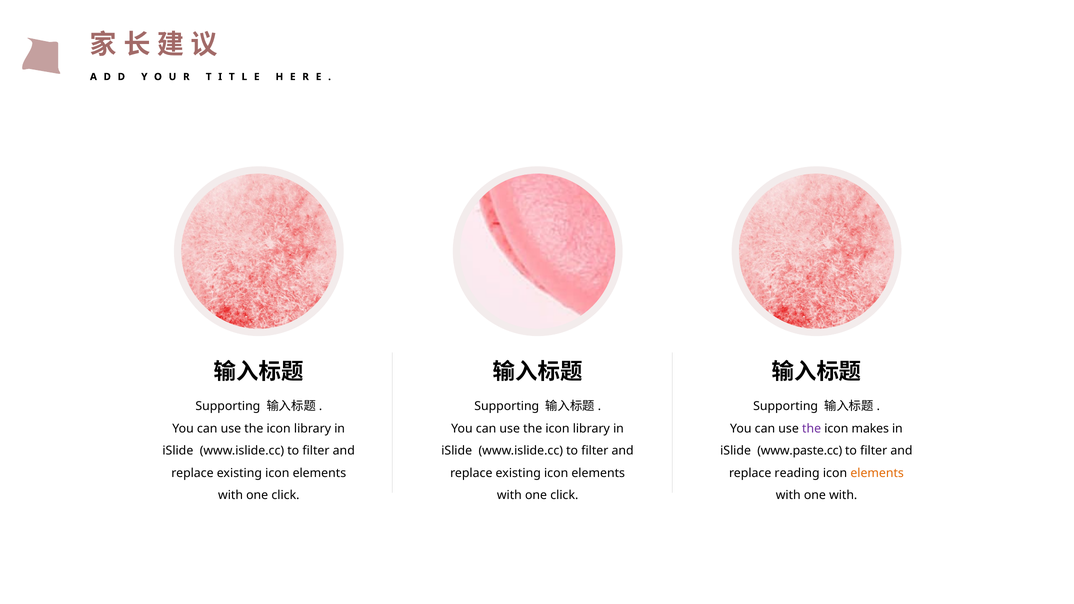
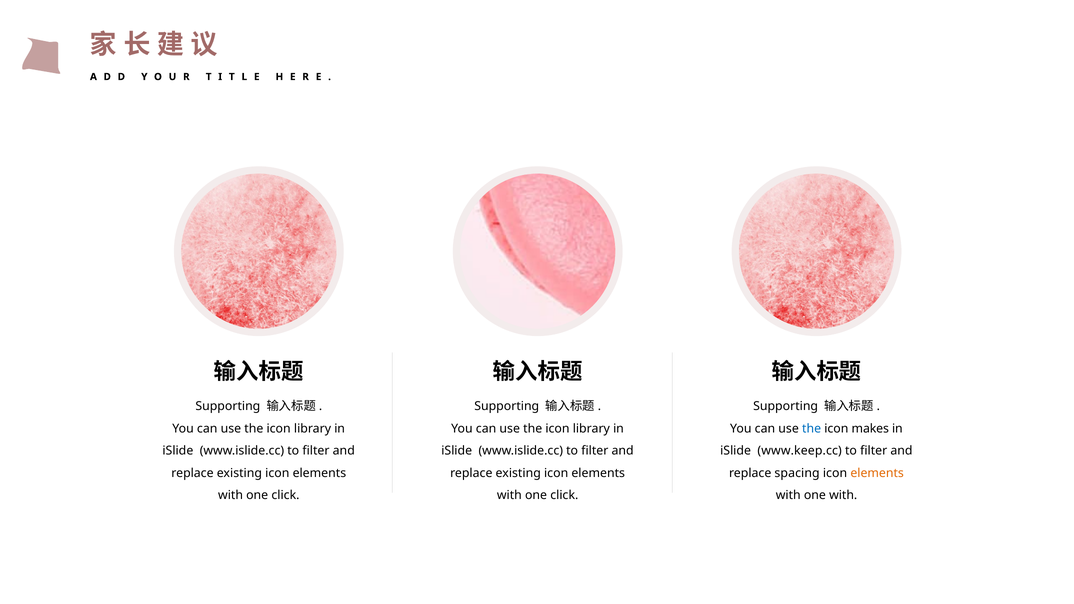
the colour: purple -> blue (812, 429)
www.paste.cc: www.paste.cc -> www.keep.cc (800, 451)
reading: reading -> spacing (797, 473)
